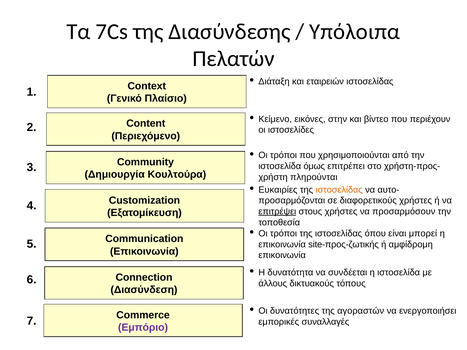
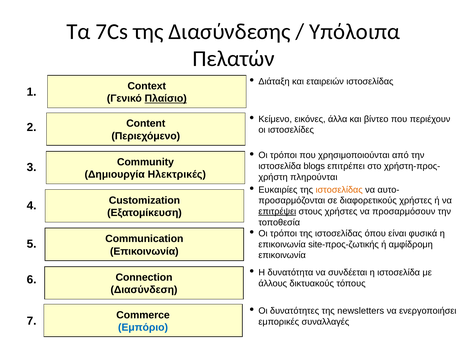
Πλαίσιο underline: none -> present (166, 99)
στην: στην -> άλλα (338, 119)
όμως: όμως -> blogs (314, 166)
Κουλτούρα: Κουλτούρα -> Ηλεκτρικές (177, 175)
μπορεί: μπορεί -> φυσικά (423, 234)
αγοραστών: αγοραστών -> newsletters (361, 311)
Εμπόριο colour: purple -> blue (143, 328)
